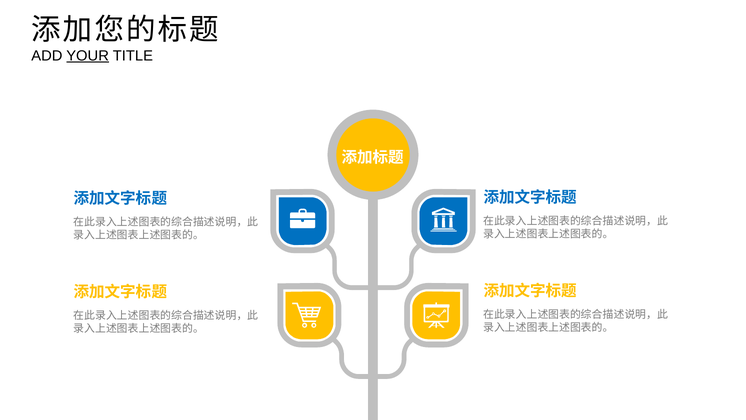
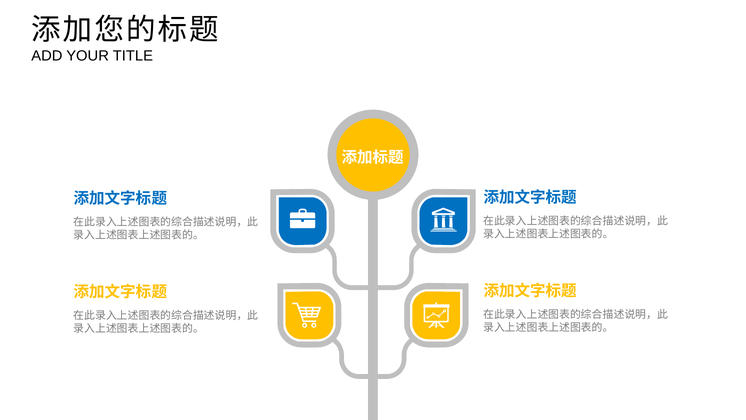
YOUR underline: present -> none (88, 56)
